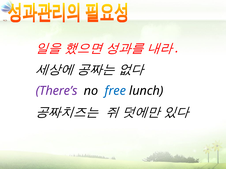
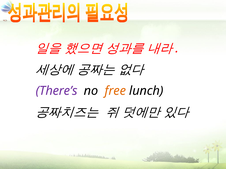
free colour: blue -> orange (115, 91)
